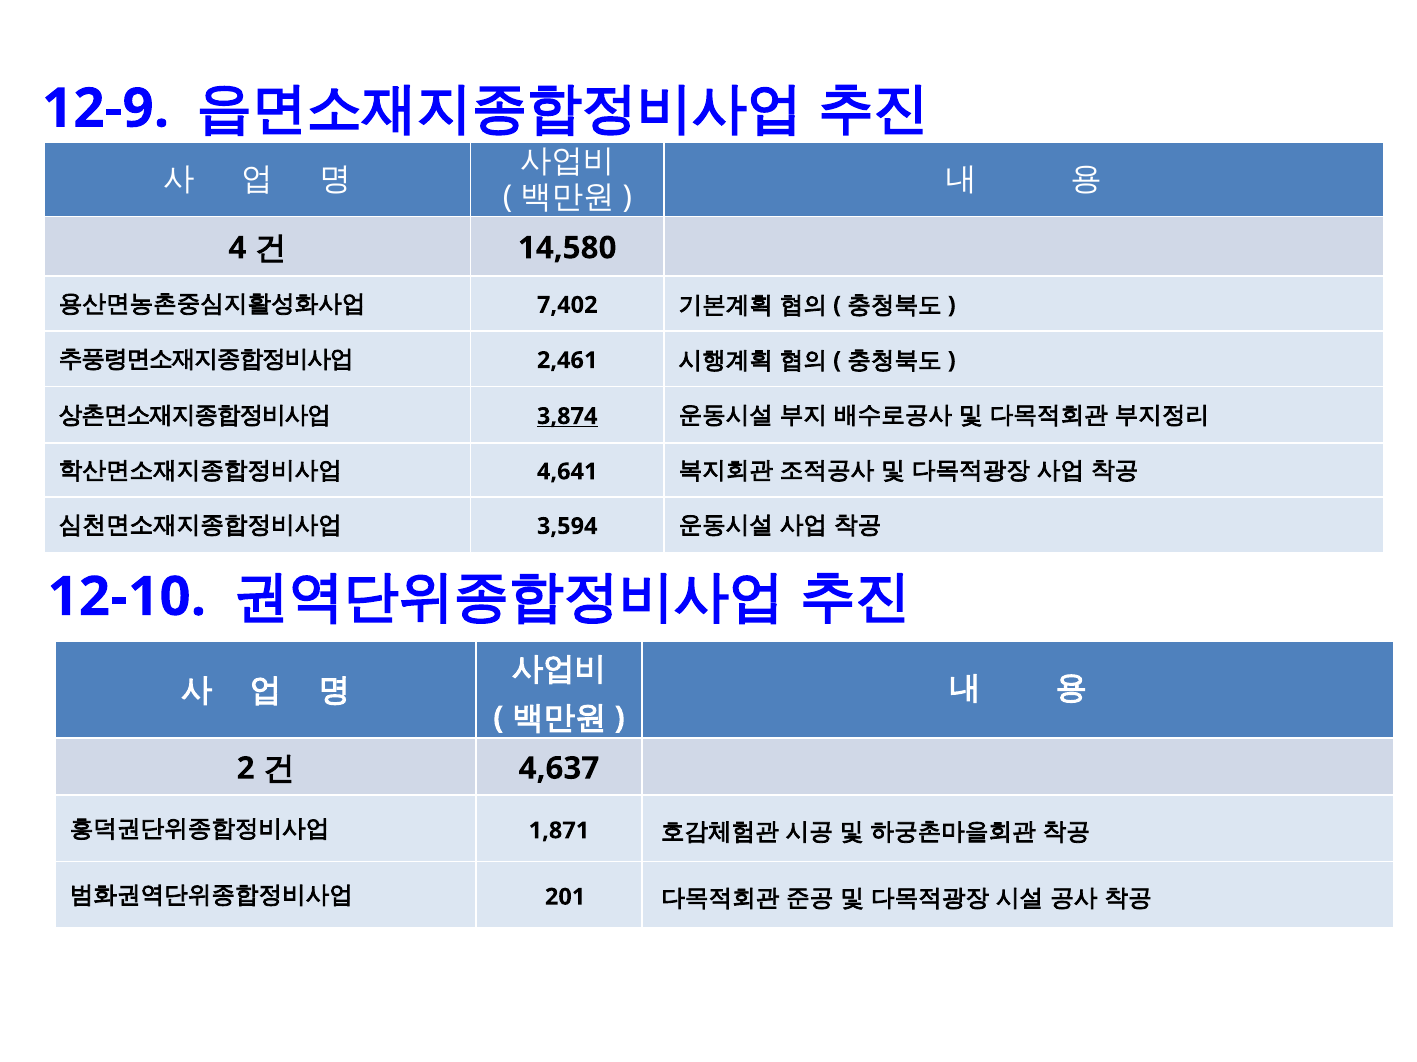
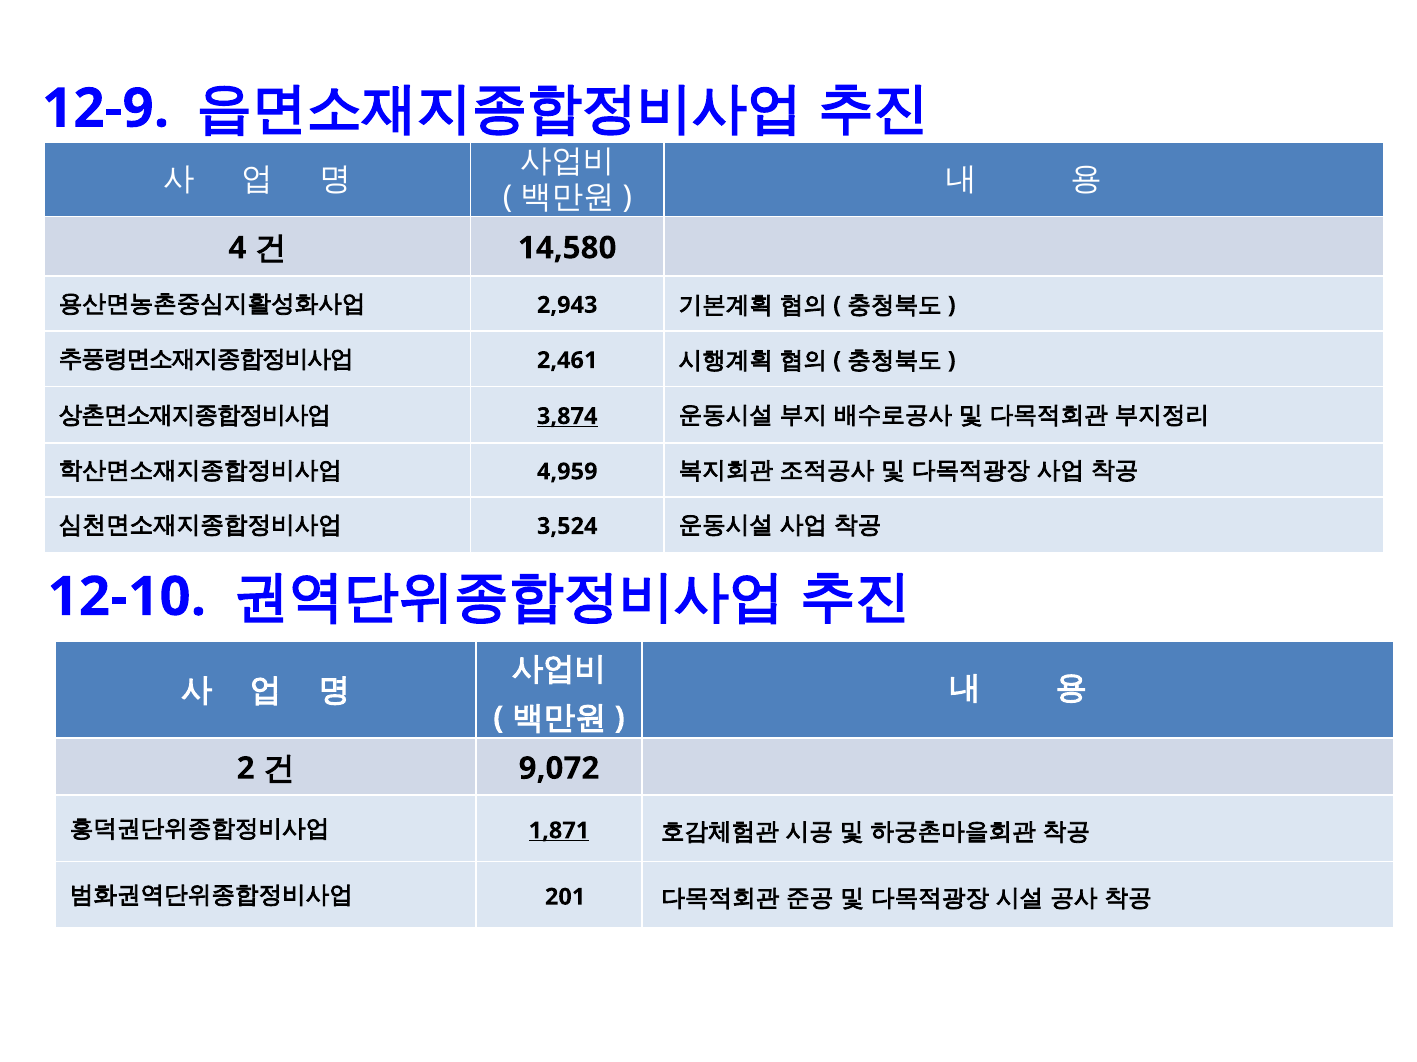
7,402: 7,402 -> 2,943 (567, 305)
4,641: 4,641 -> 4,959 (567, 472)
3,594: 3,594 -> 3,524 (567, 527)
4,637: 4,637 -> 9,072 (559, 769)
1,871 underline: none -> present (559, 831)
